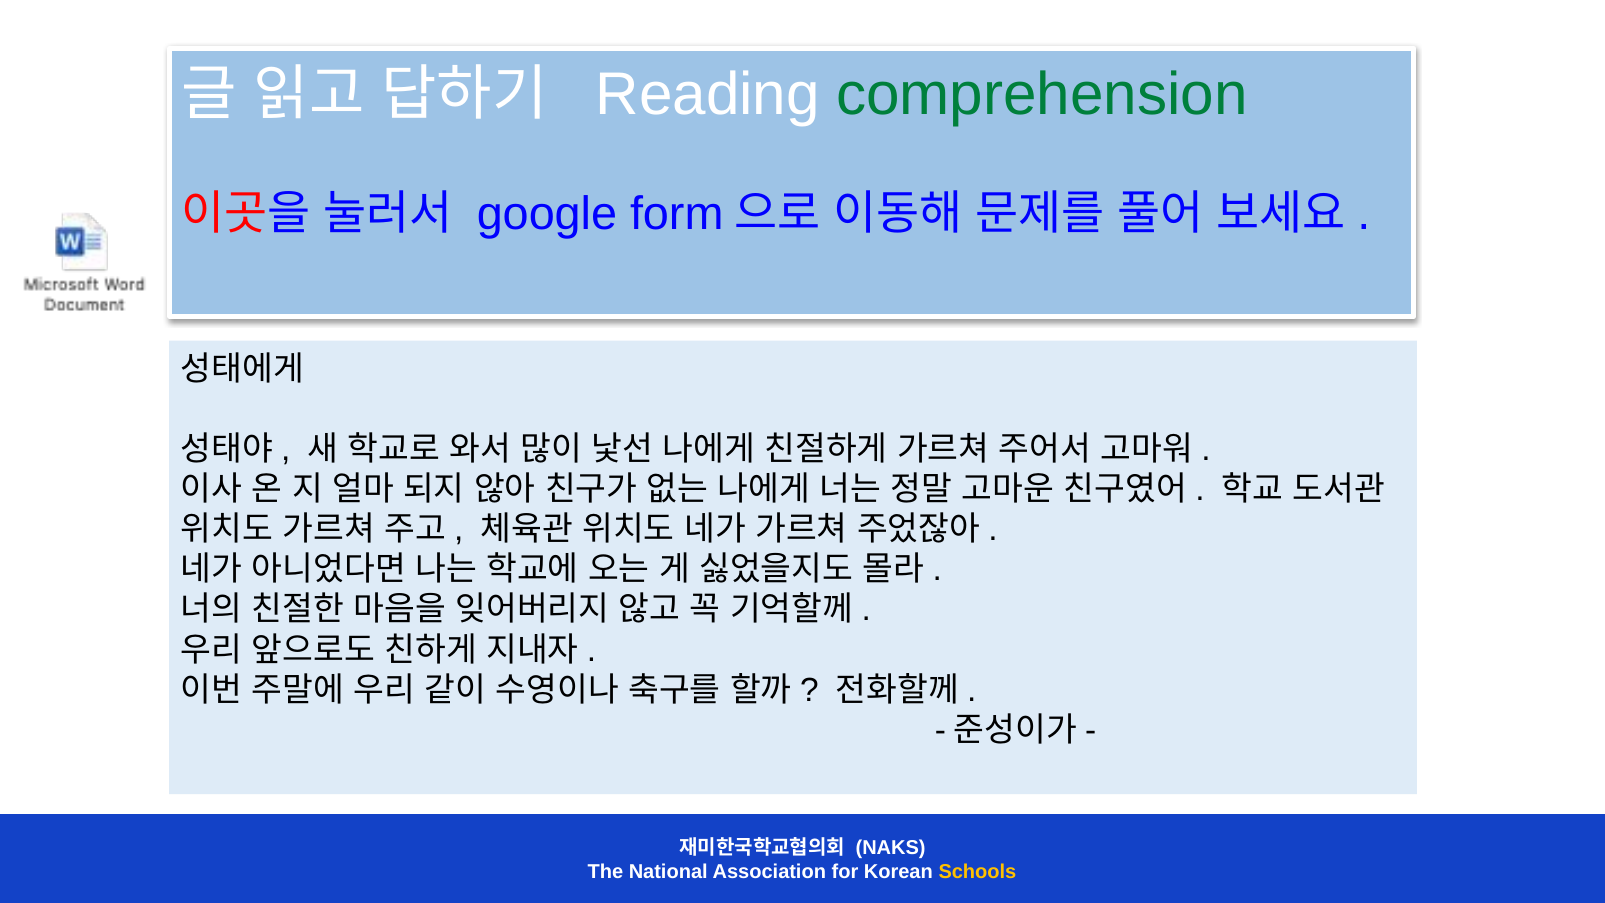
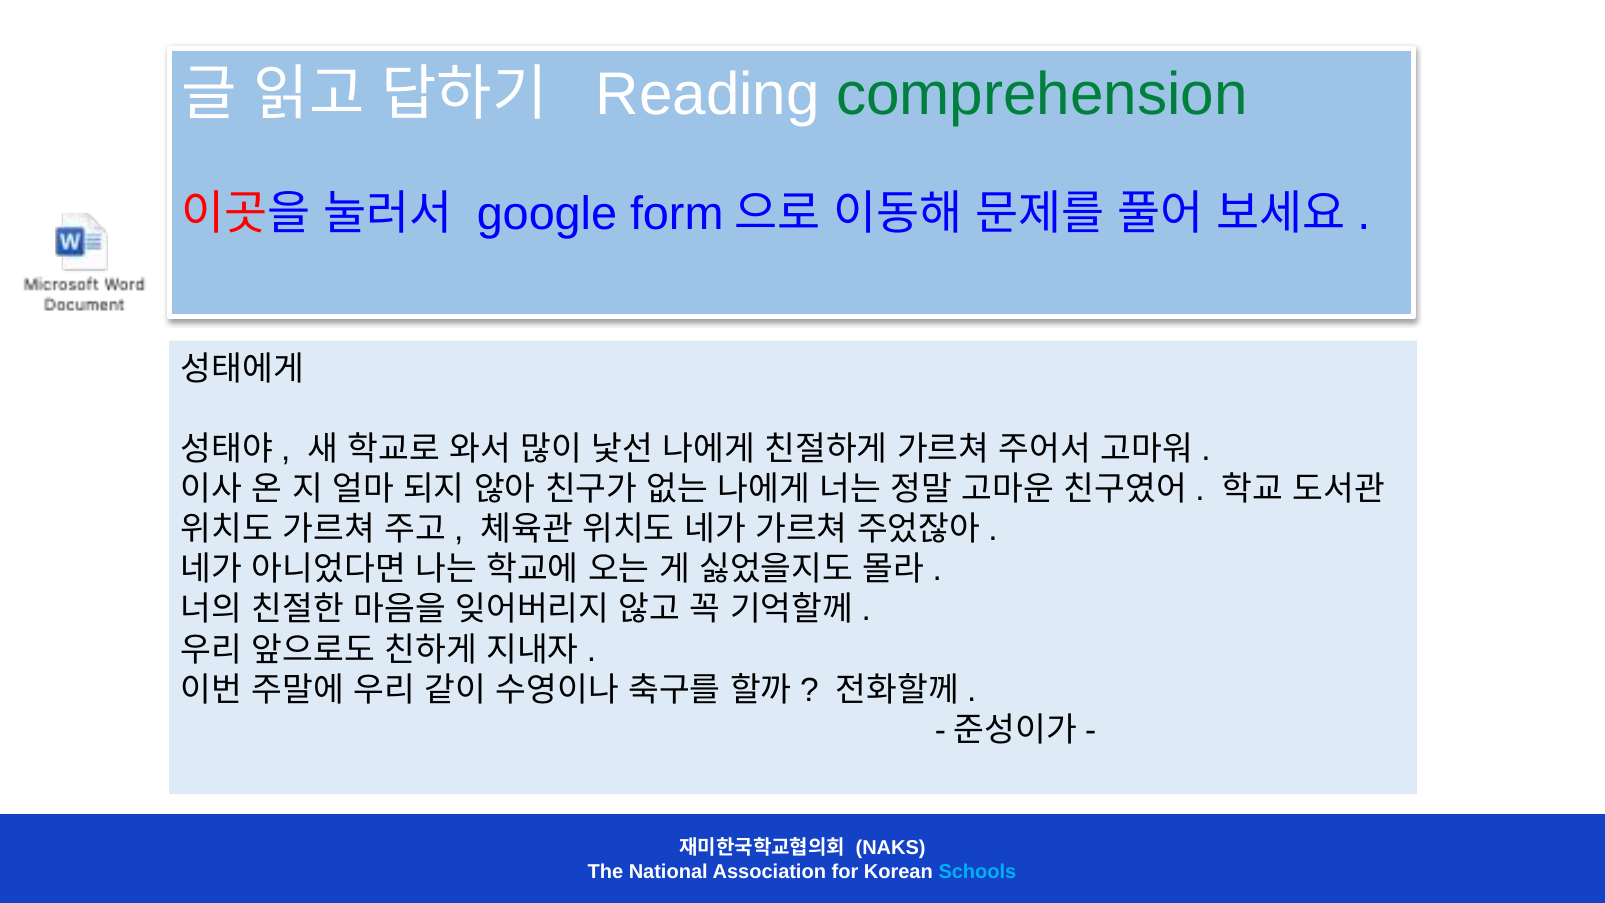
Schools colour: yellow -> light blue (977, 872)
